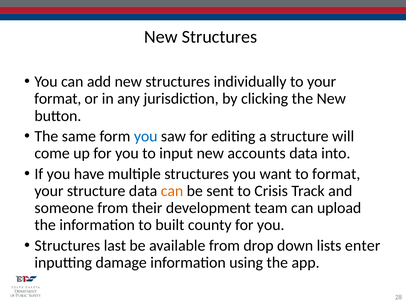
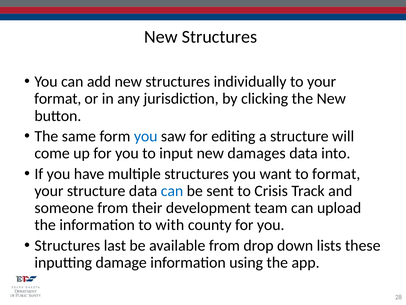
accounts: accounts -> damages (257, 153)
can colour: orange -> blue (172, 191)
built: built -> with (170, 225)
enter: enter -> these (363, 245)
